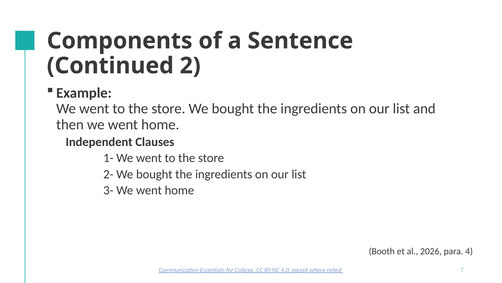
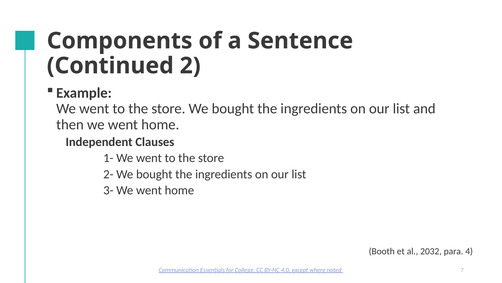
2026: 2026 -> 2032 (431, 251)
